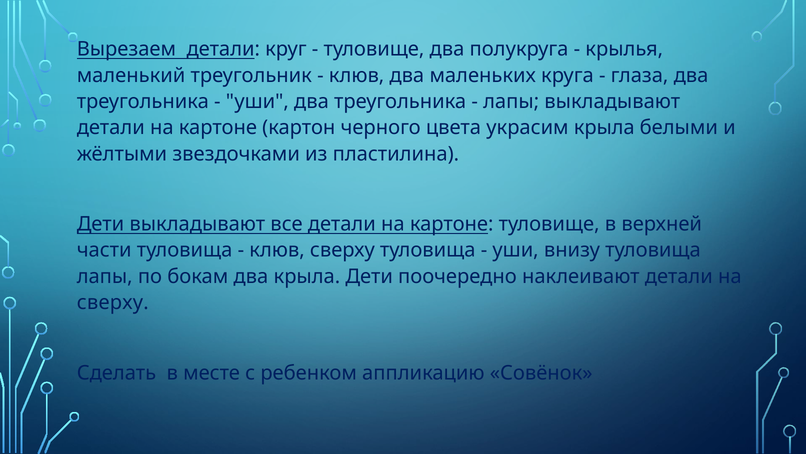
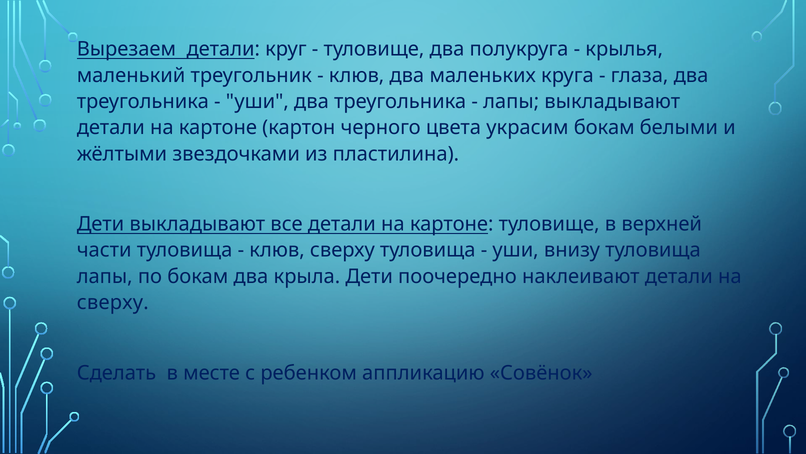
украсим крыла: крыла -> бокам (604, 128)
